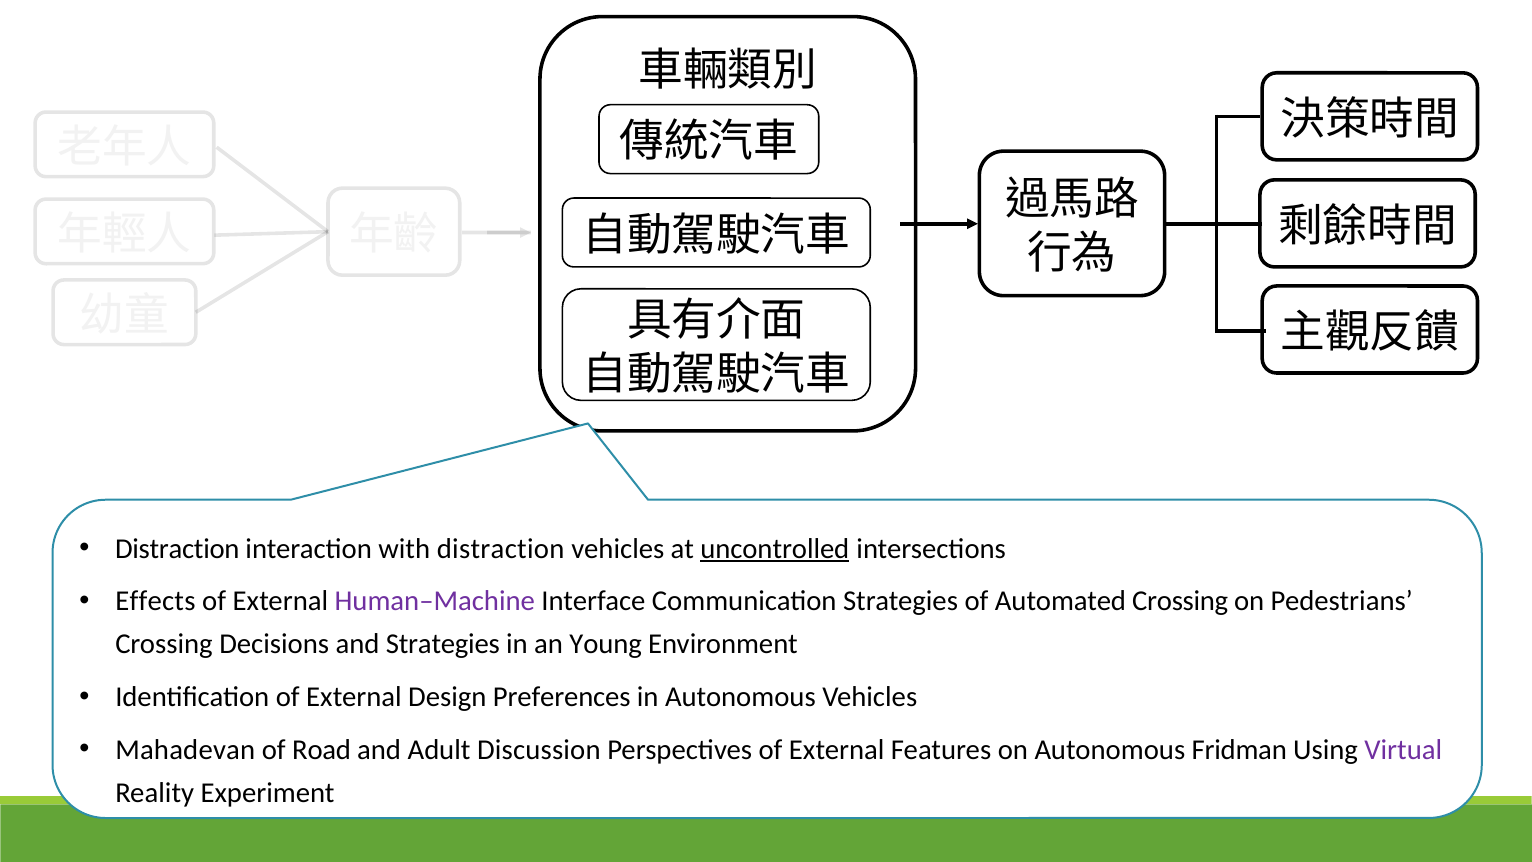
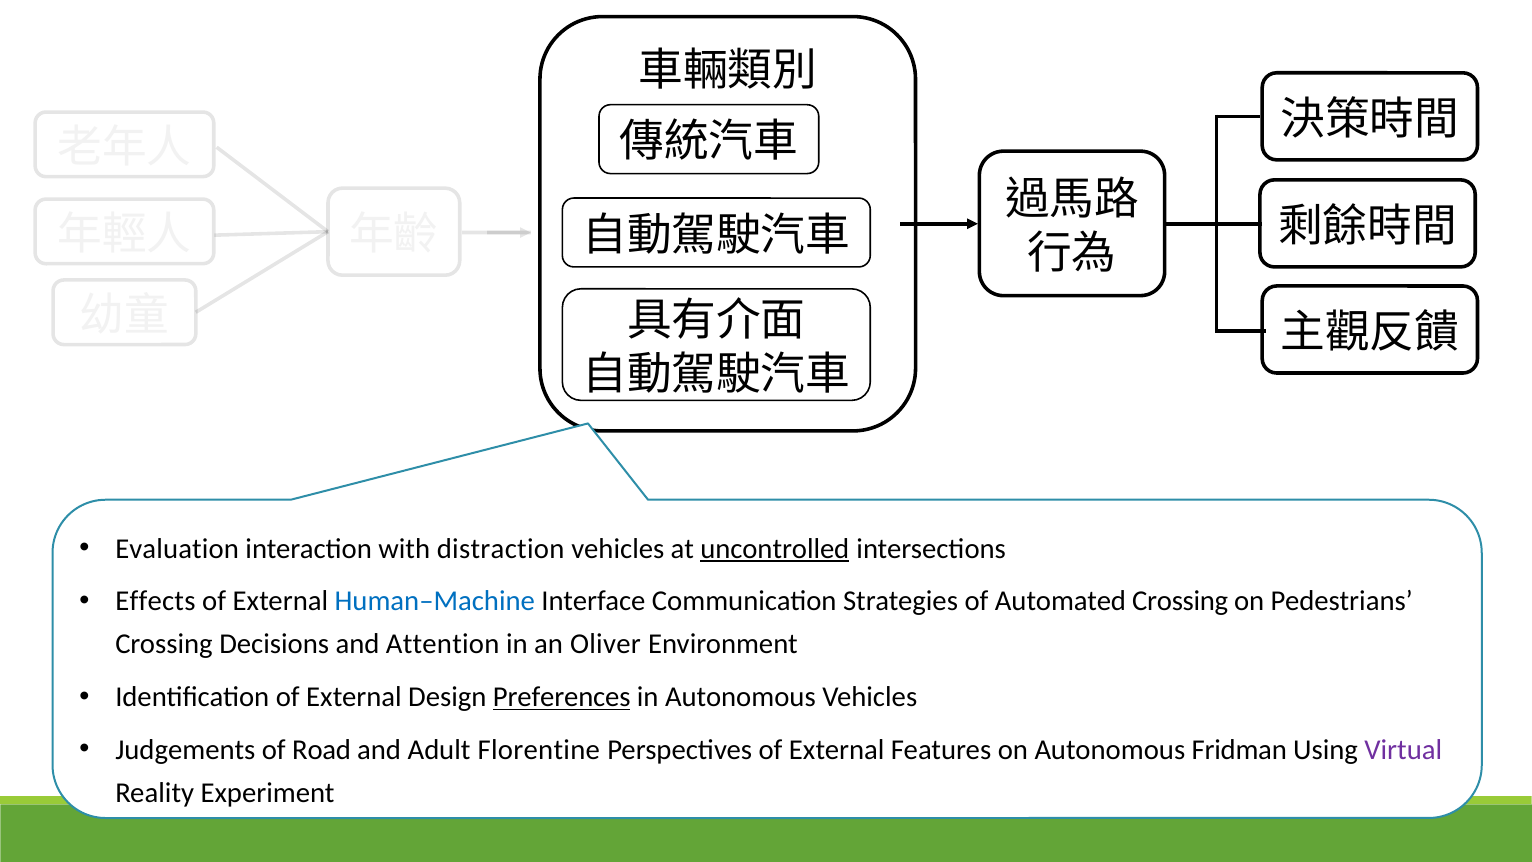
Distraction: Distraction -> Evaluation (177, 549)
Human–Machine colour: purple -> blue (435, 601)
and Strategies: Strategies -> Attention (443, 644)
Young: Young -> Oliver (605, 644)
Preferences underline: none -> present (562, 697)
Mahadevan: Mahadevan -> Judgements (185, 750)
Discussion: Discussion -> Florentine (539, 750)
